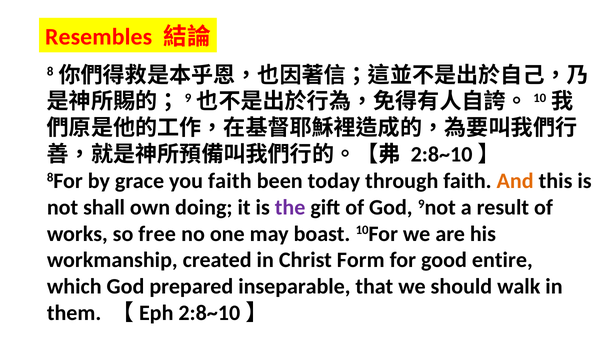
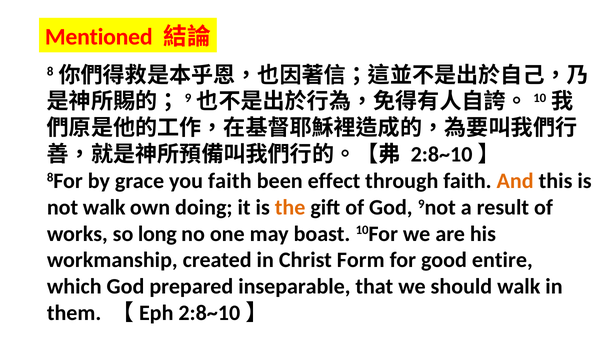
Resembles: Resembles -> Mentioned (99, 37)
today: today -> effect (334, 181)
not shall: shall -> walk (104, 208)
the colour: purple -> orange (290, 208)
free: free -> long (157, 234)
